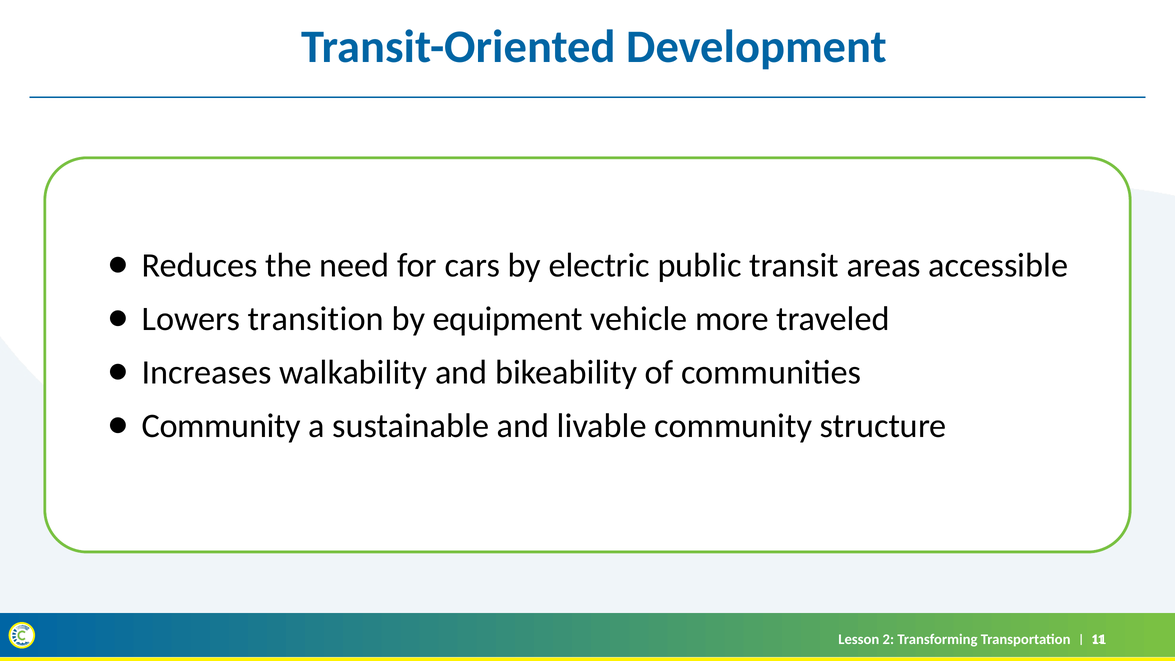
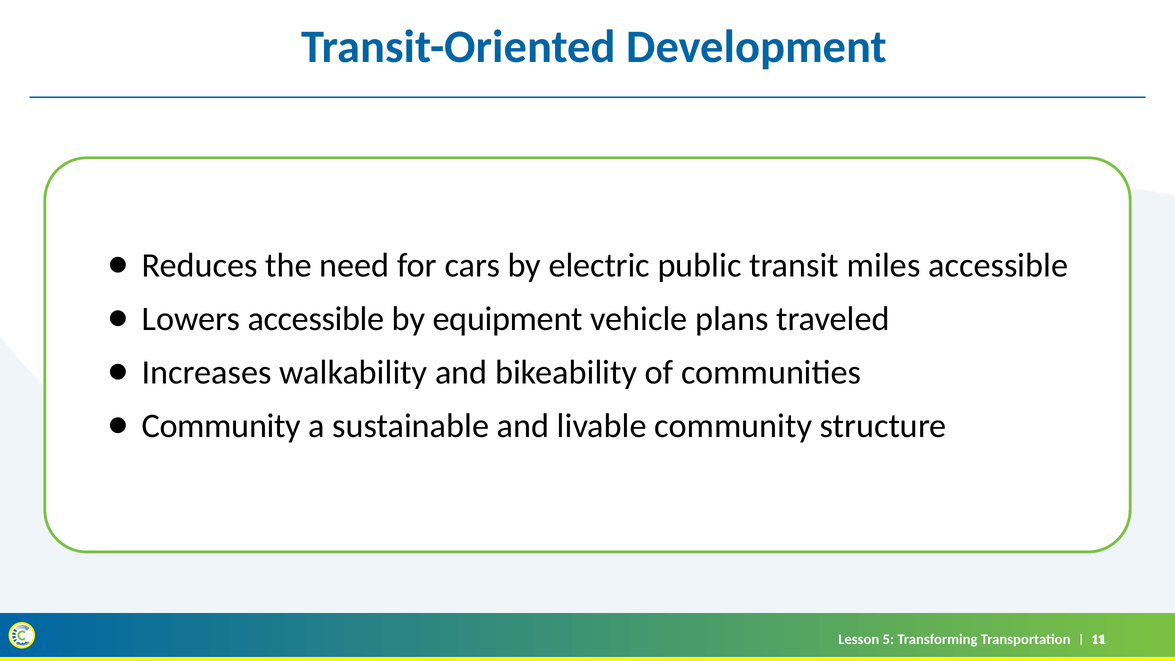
areas: areas -> miles (884, 265)
Lowers transition: transition -> accessible (316, 319)
more: more -> plans (732, 319)
2: 2 -> 5 (888, 640)
